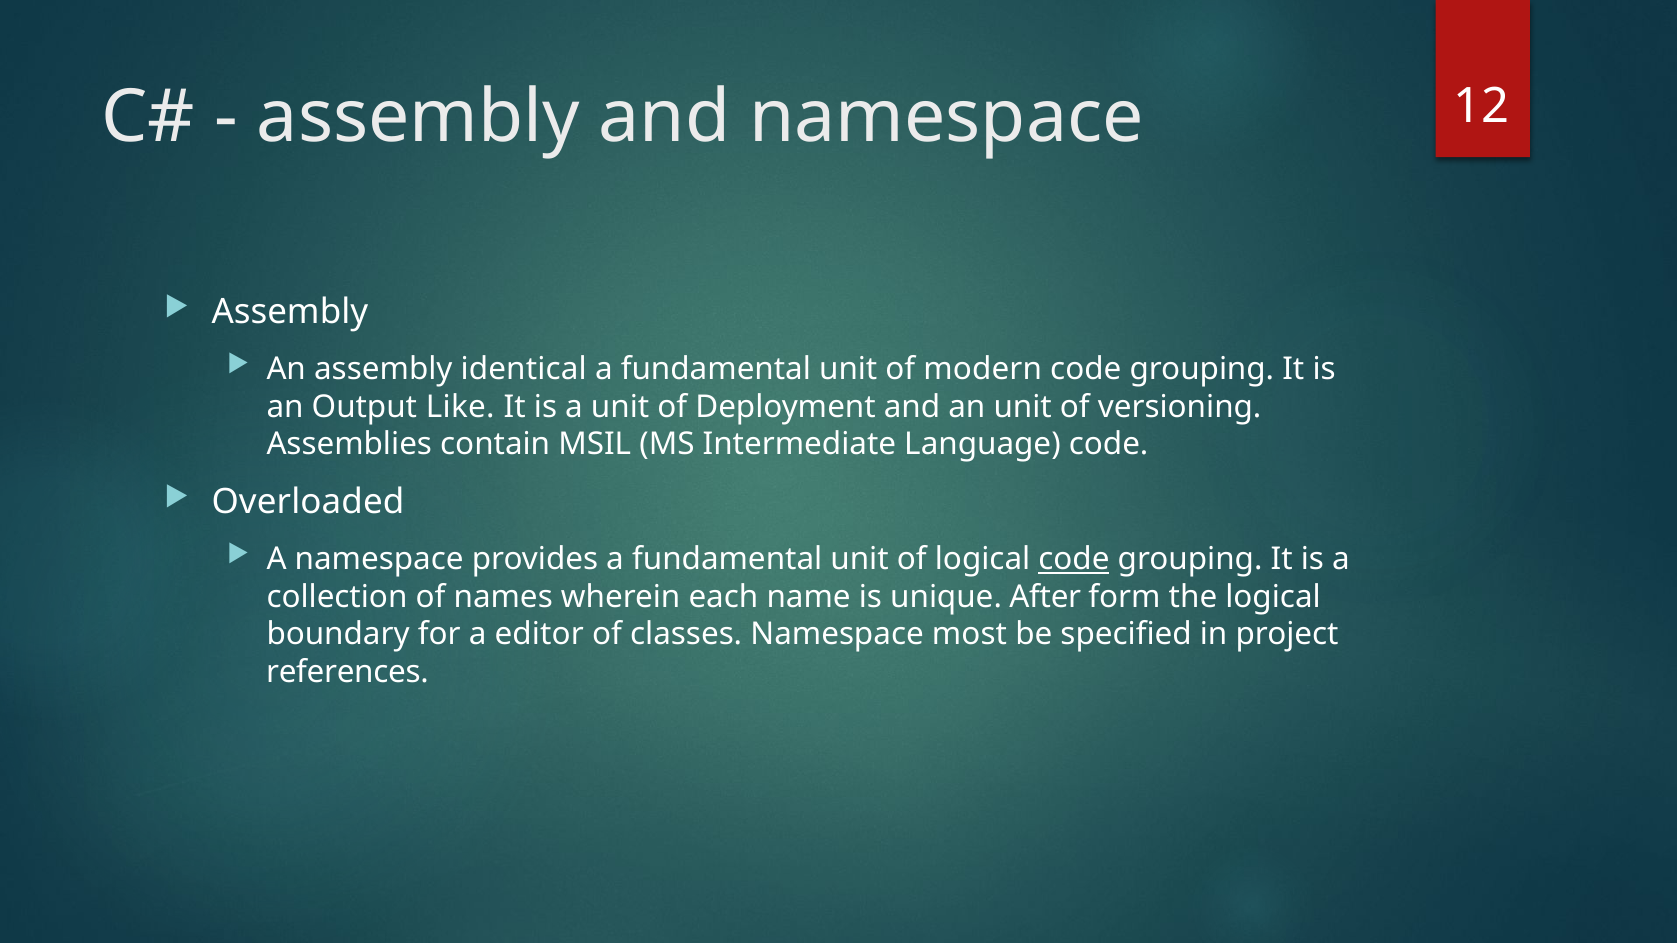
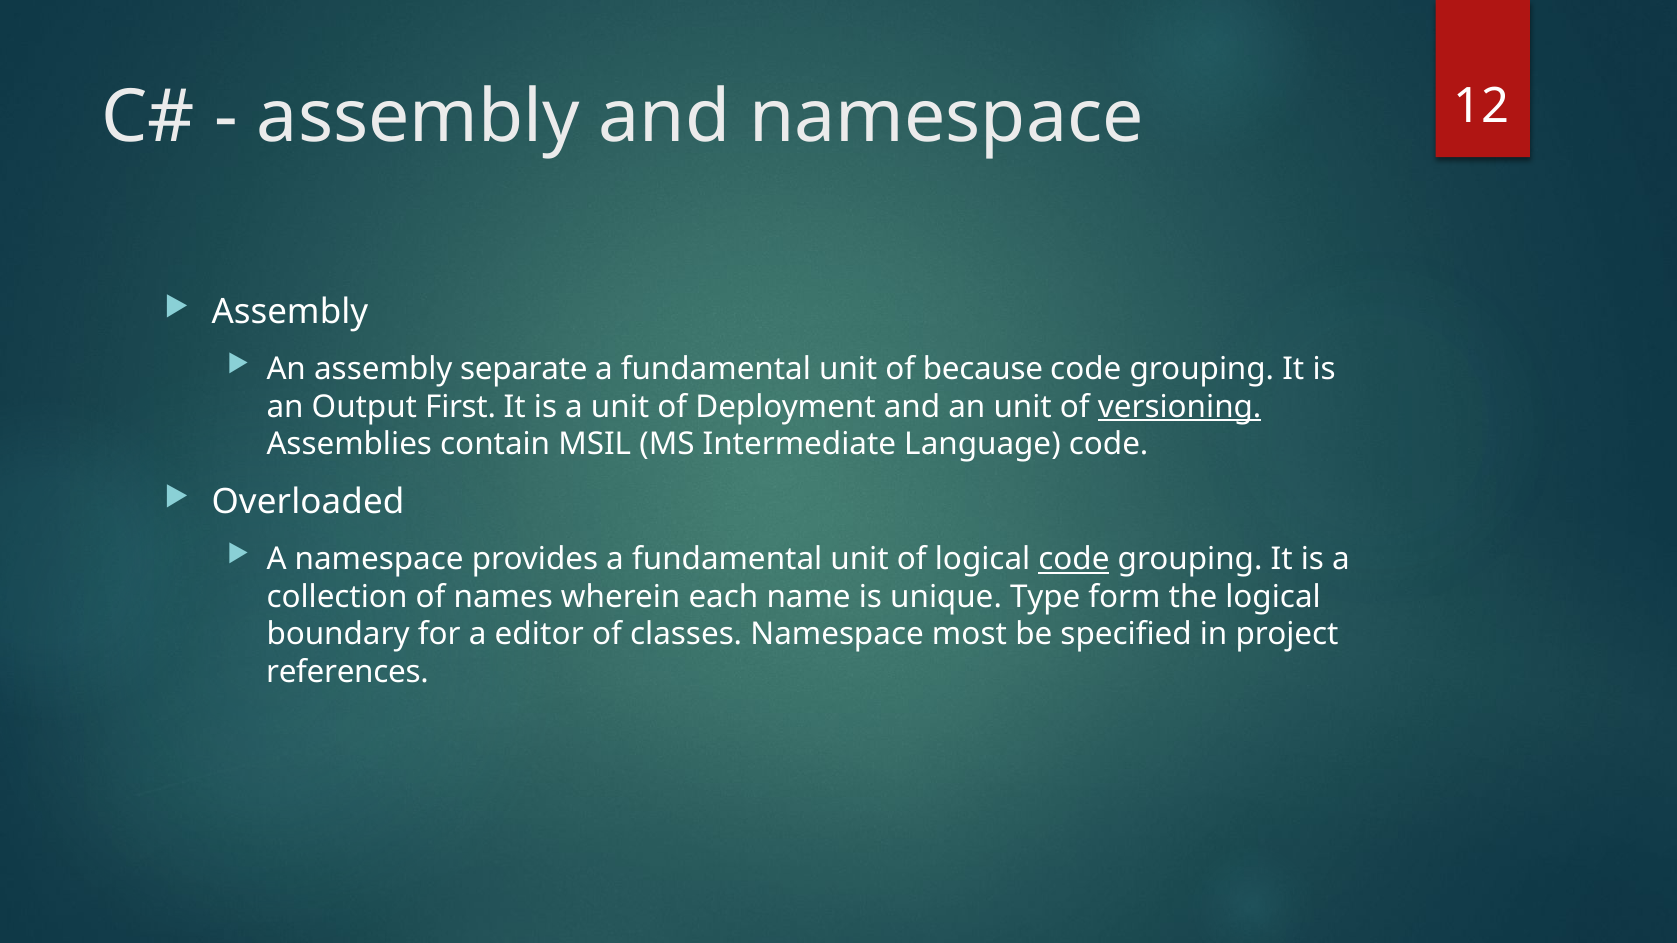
identical: identical -> separate (524, 369)
modern: modern -> because (983, 369)
Like: Like -> First (461, 407)
versioning underline: none -> present (1180, 407)
After: After -> Type (1045, 597)
